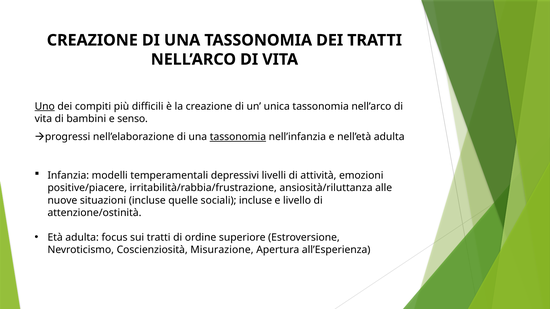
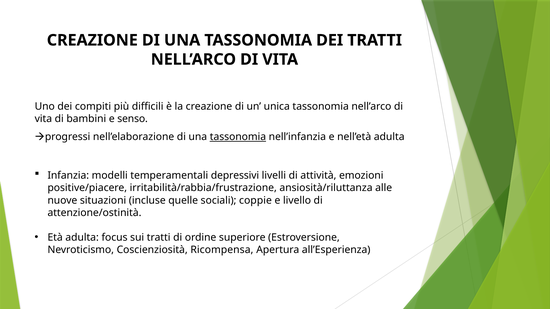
Uno underline: present -> none (45, 106)
sociali incluse: incluse -> coppie (255, 201)
Misurazione: Misurazione -> Ricompensa (222, 250)
